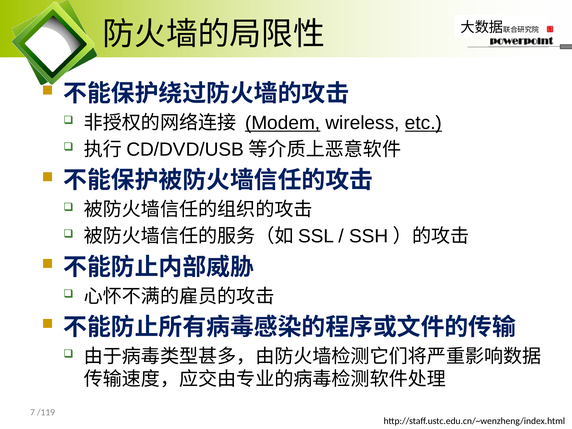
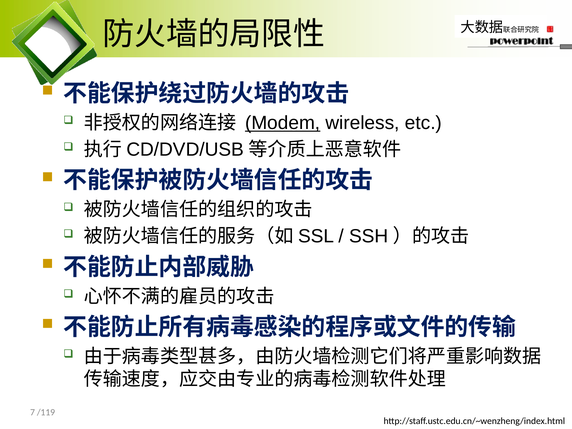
etc underline: present -> none (423, 123)
